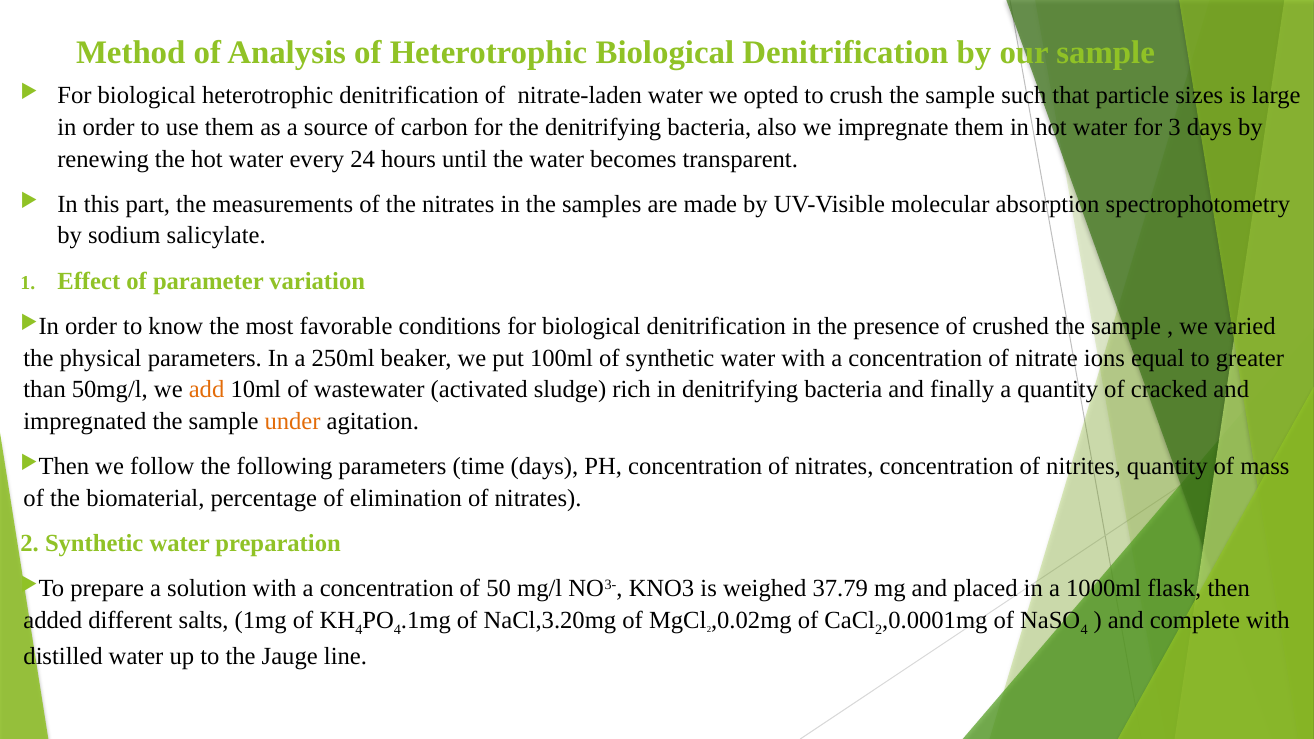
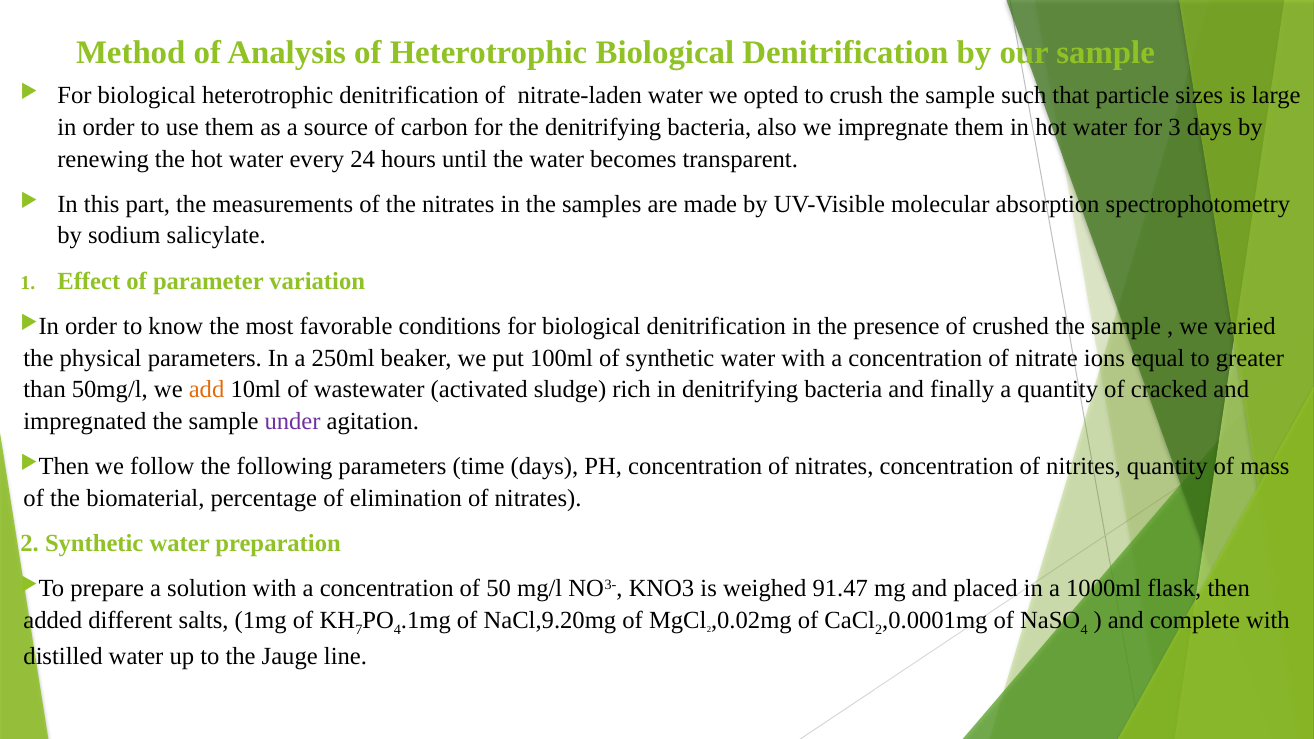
under colour: orange -> purple (293, 421)
37.79: 37.79 -> 91.47 (840, 589)
4: 4 -> 7 (359, 630)
NaCl,3.20mg: NaCl,3.20mg -> NaCl,9.20mg (550, 621)
